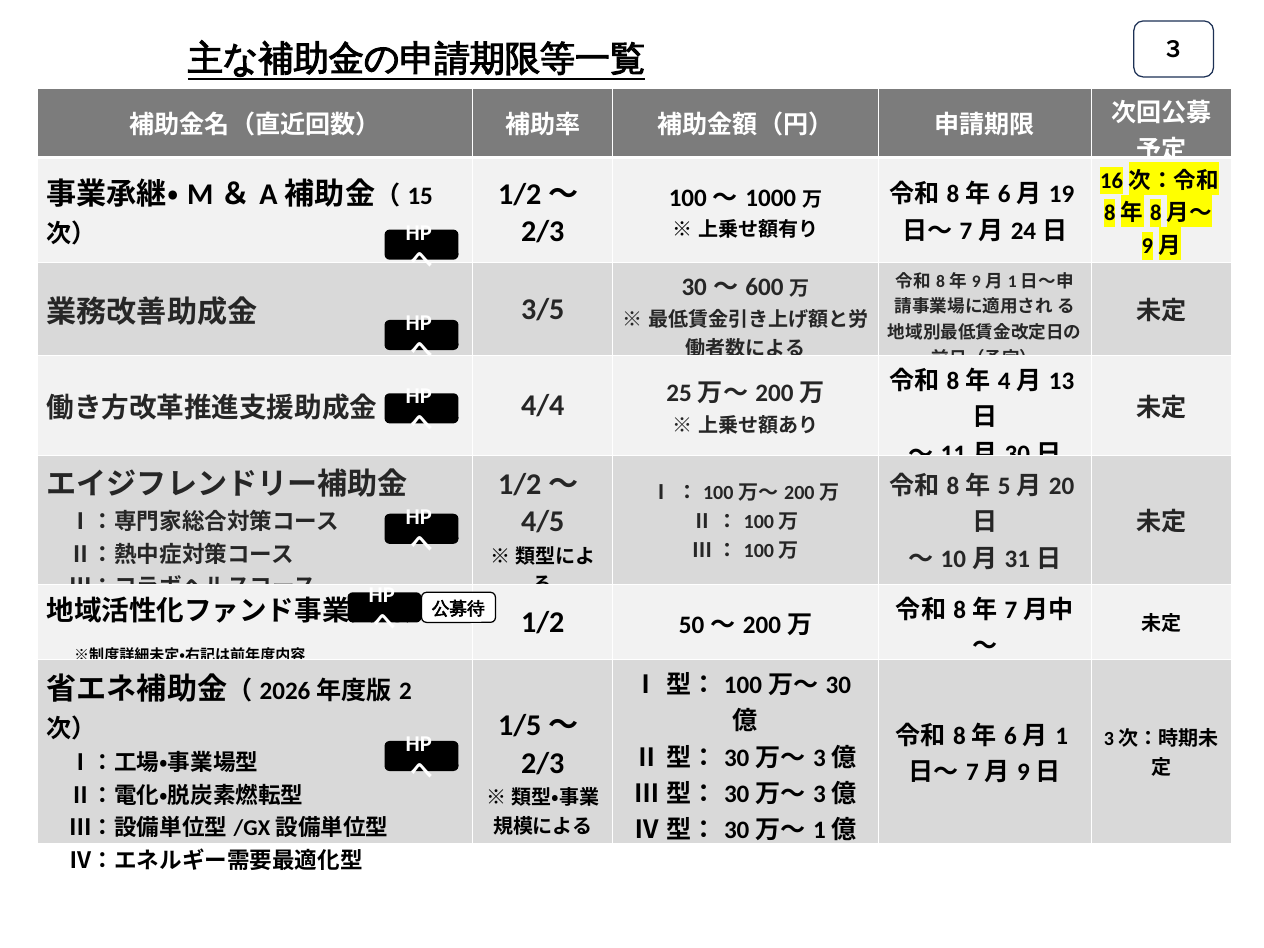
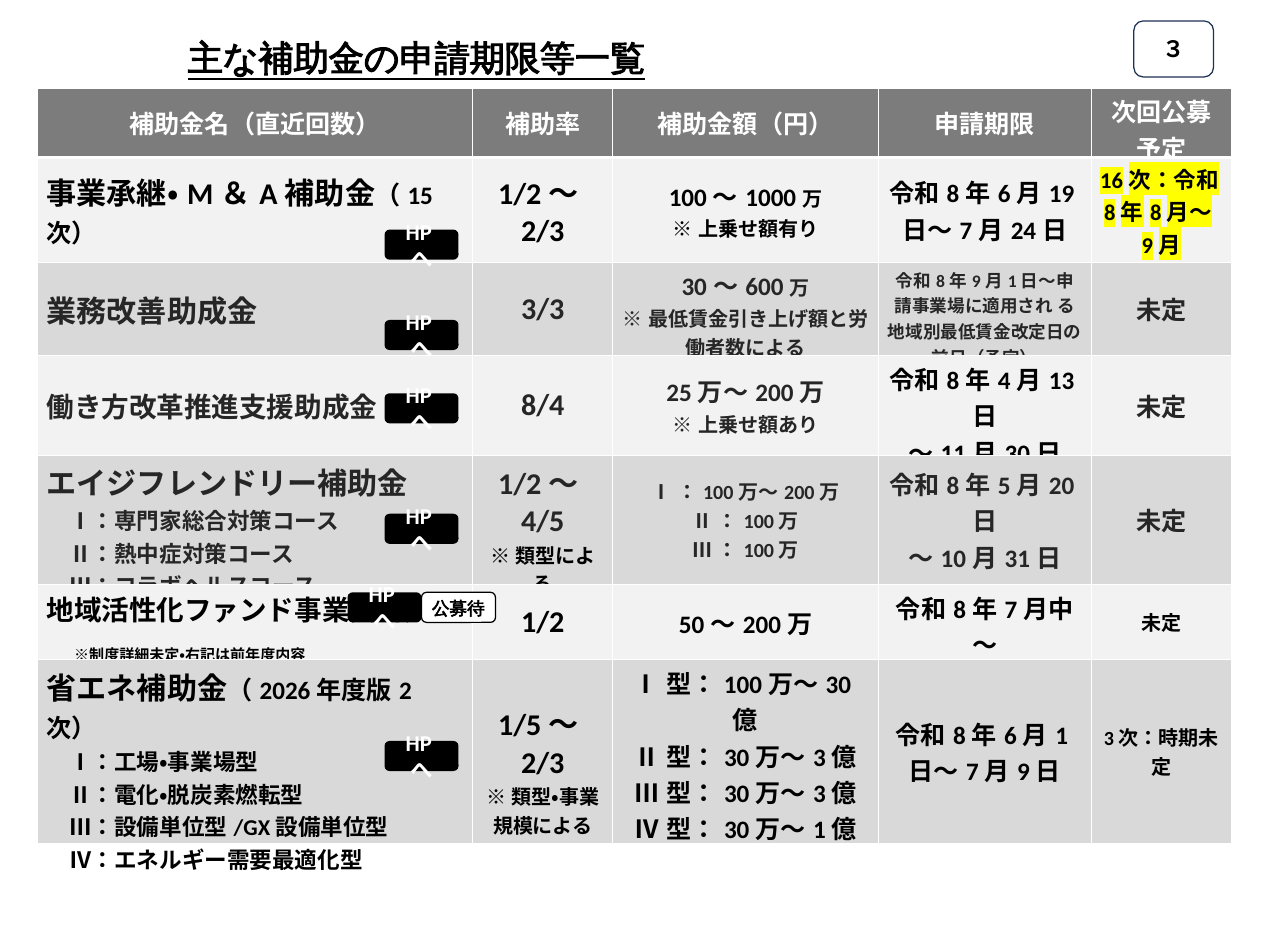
3/5: 3/5 -> 3/3 (543, 309)
4/4: 4/4 -> 8/4 (543, 406)
